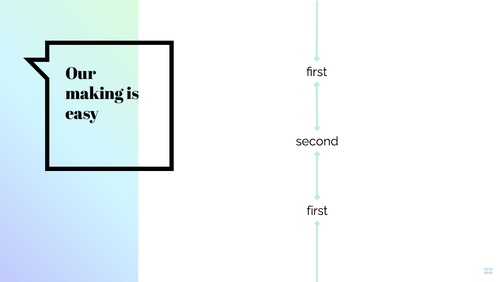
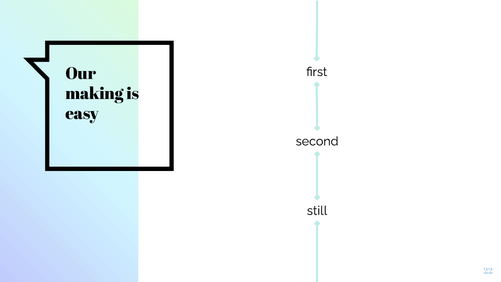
first: first -> still (317, 211)
